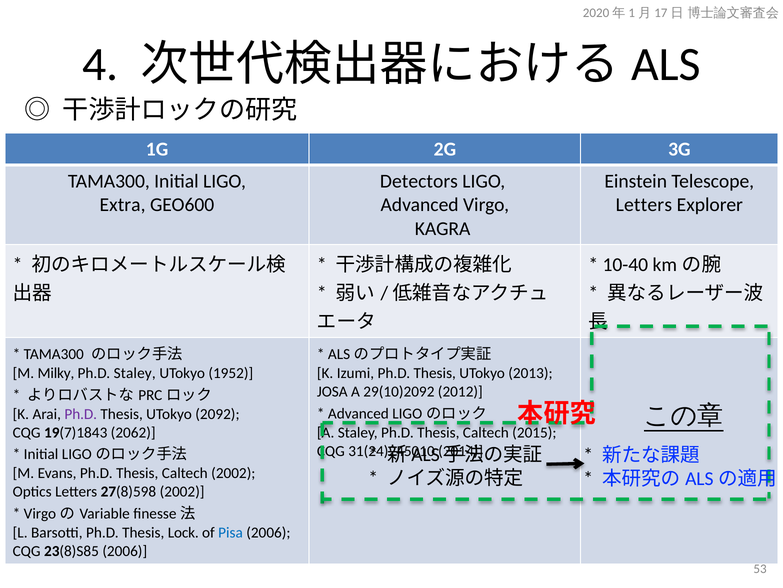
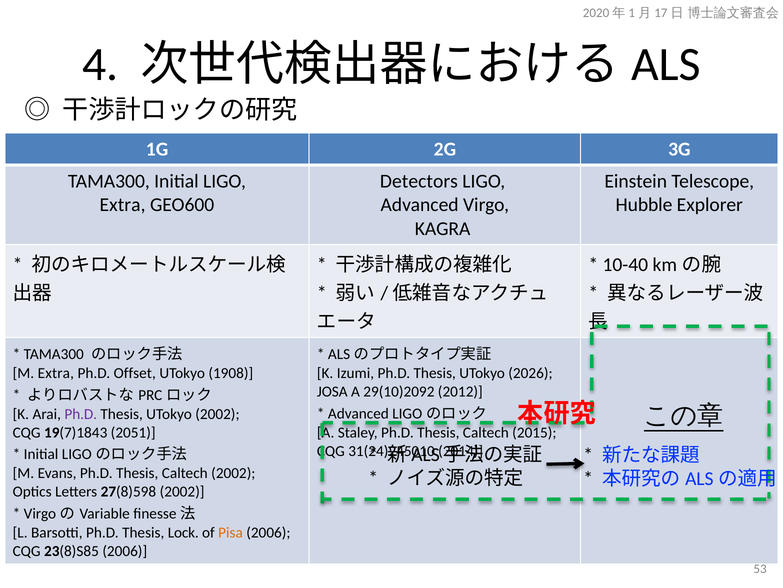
Letters: Letters -> Hubble (644, 205)
M Milky: Milky -> Extra (56, 373)
Ph.D Staley: Staley -> Offset (135, 373)
1952: 1952 -> 1908 (231, 373)
2013: 2013 -> 2026 (531, 373)
UTokyo 2092: 2092 -> 2002 (217, 413)
2062: 2062 -> 2051 (133, 432)
Pisa colour: blue -> orange (230, 532)
